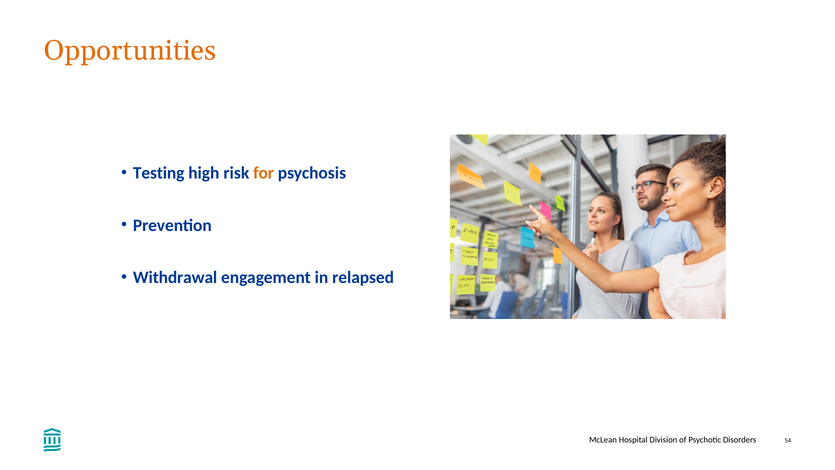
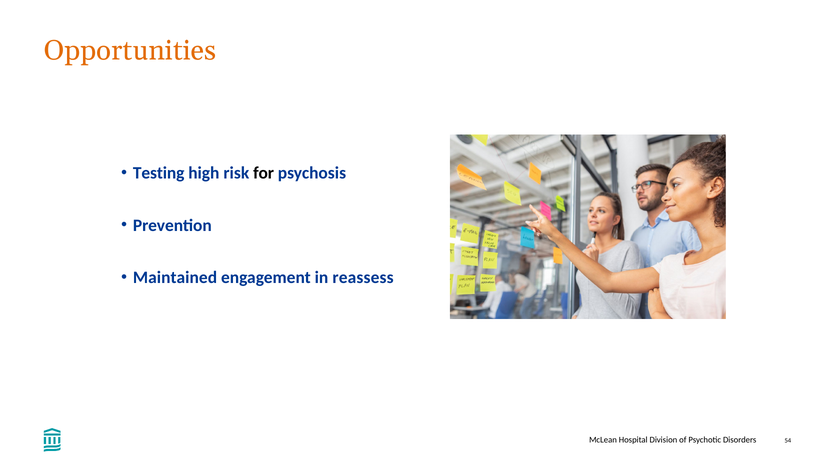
for colour: orange -> black (264, 173)
Withdrawal: Withdrawal -> Maintained (175, 277)
relapsed: relapsed -> reassess (363, 277)
